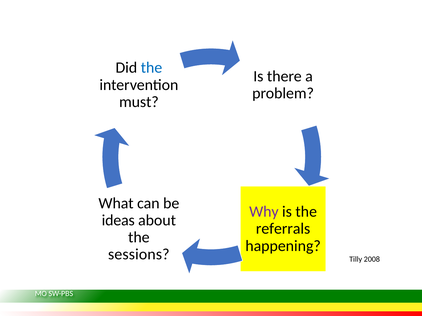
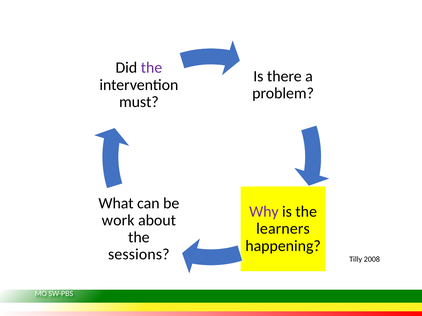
the colour: blue -> purple (152, 68)
ideas: ideas -> work (118, 221)
referrals: referrals -> learners (283, 229)
